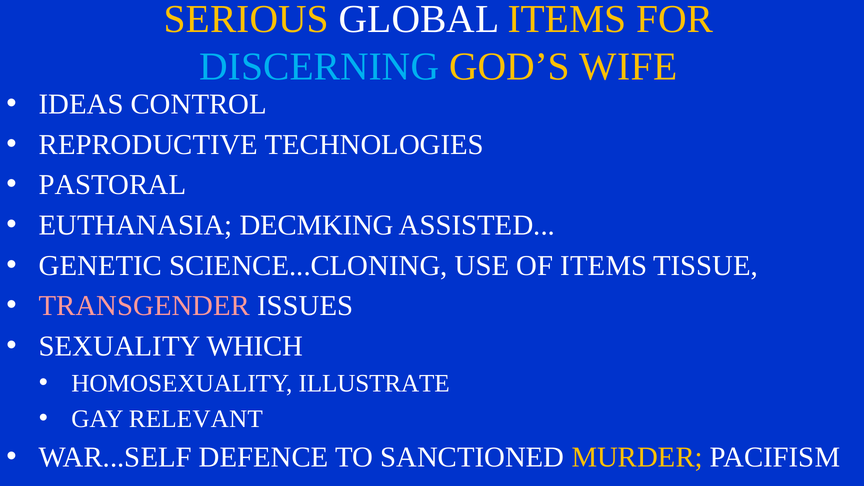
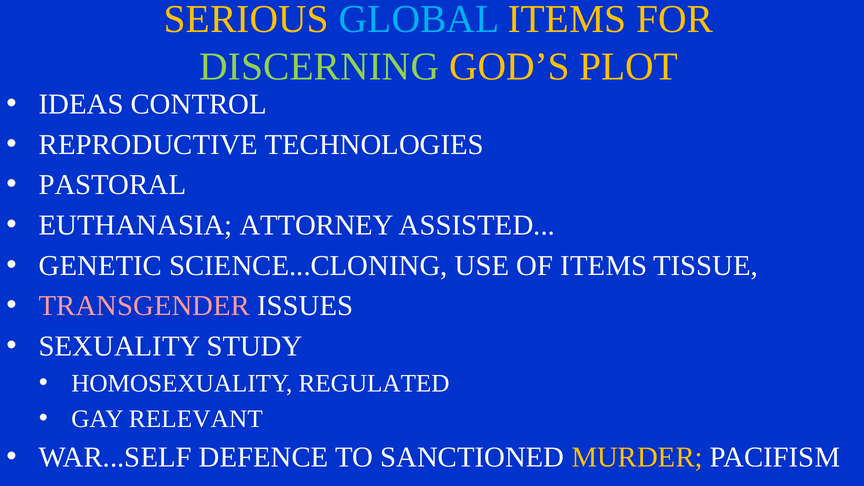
GLOBAL colour: white -> light blue (419, 19)
DISCERNING colour: light blue -> light green (319, 67)
WIFE: WIFE -> PLOT (629, 67)
DECMKING: DECMKING -> ATTORNEY (317, 225)
WHICH: WHICH -> STUDY (255, 346)
ILLUSTRATE: ILLUSTRATE -> REGULATED (374, 383)
